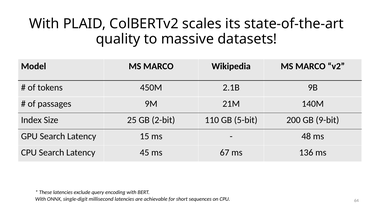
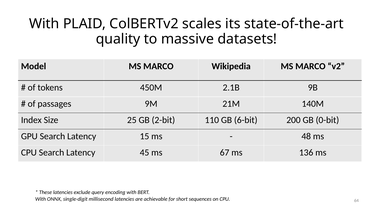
5-bit: 5-bit -> 6-bit (246, 120)
9-bit: 9-bit -> 0-bit (327, 120)
